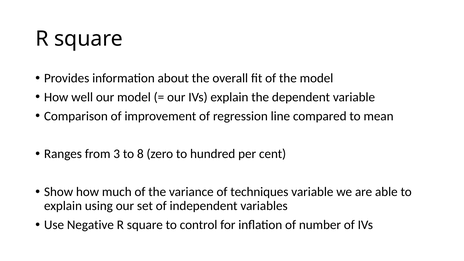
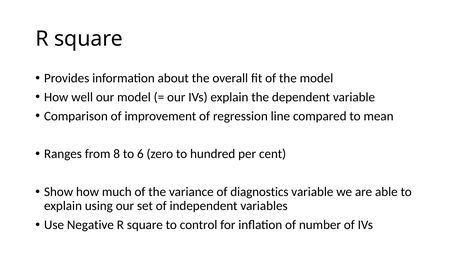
3: 3 -> 8 (117, 154)
8: 8 -> 6 (140, 154)
techniques: techniques -> diagnostics (259, 192)
